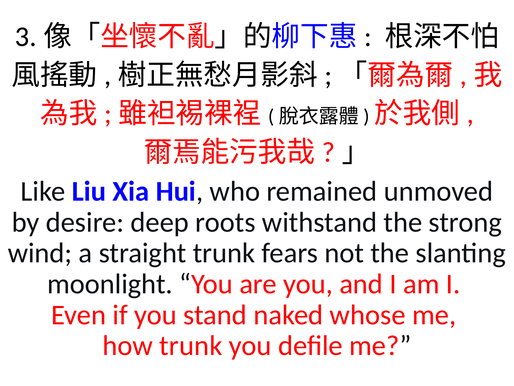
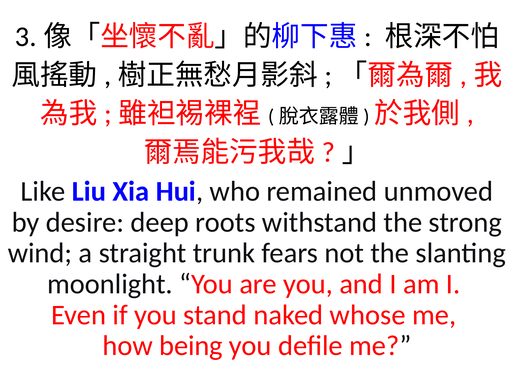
how trunk: trunk -> being (191, 345)
